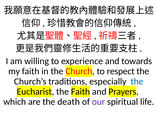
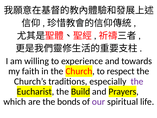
the colour: blue -> purple (137, 81)
the Faith: Faith -> Build (81, 91)
death: death -> bonds (69, 101)
